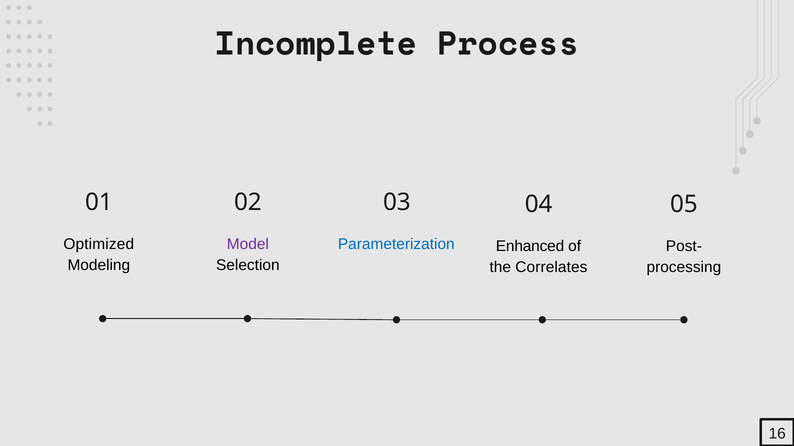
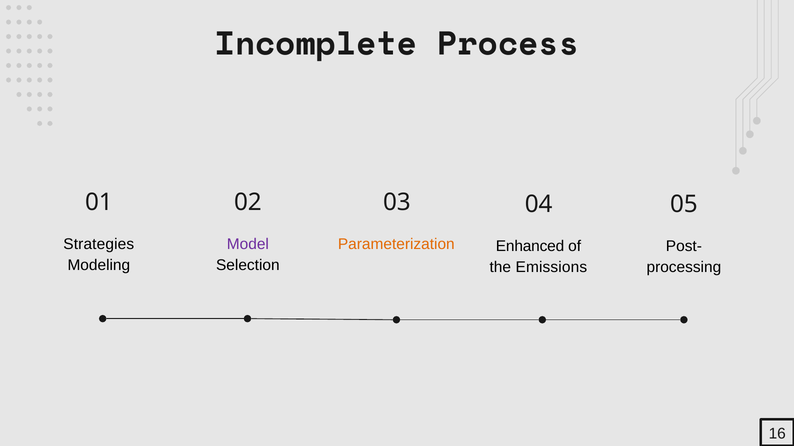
Optimized: Optimized -> Strategies (99, 244)
Parameterization colour: blue -> orange (396, 244)
Correlates: Correlates -> Emissions (551, 268)
